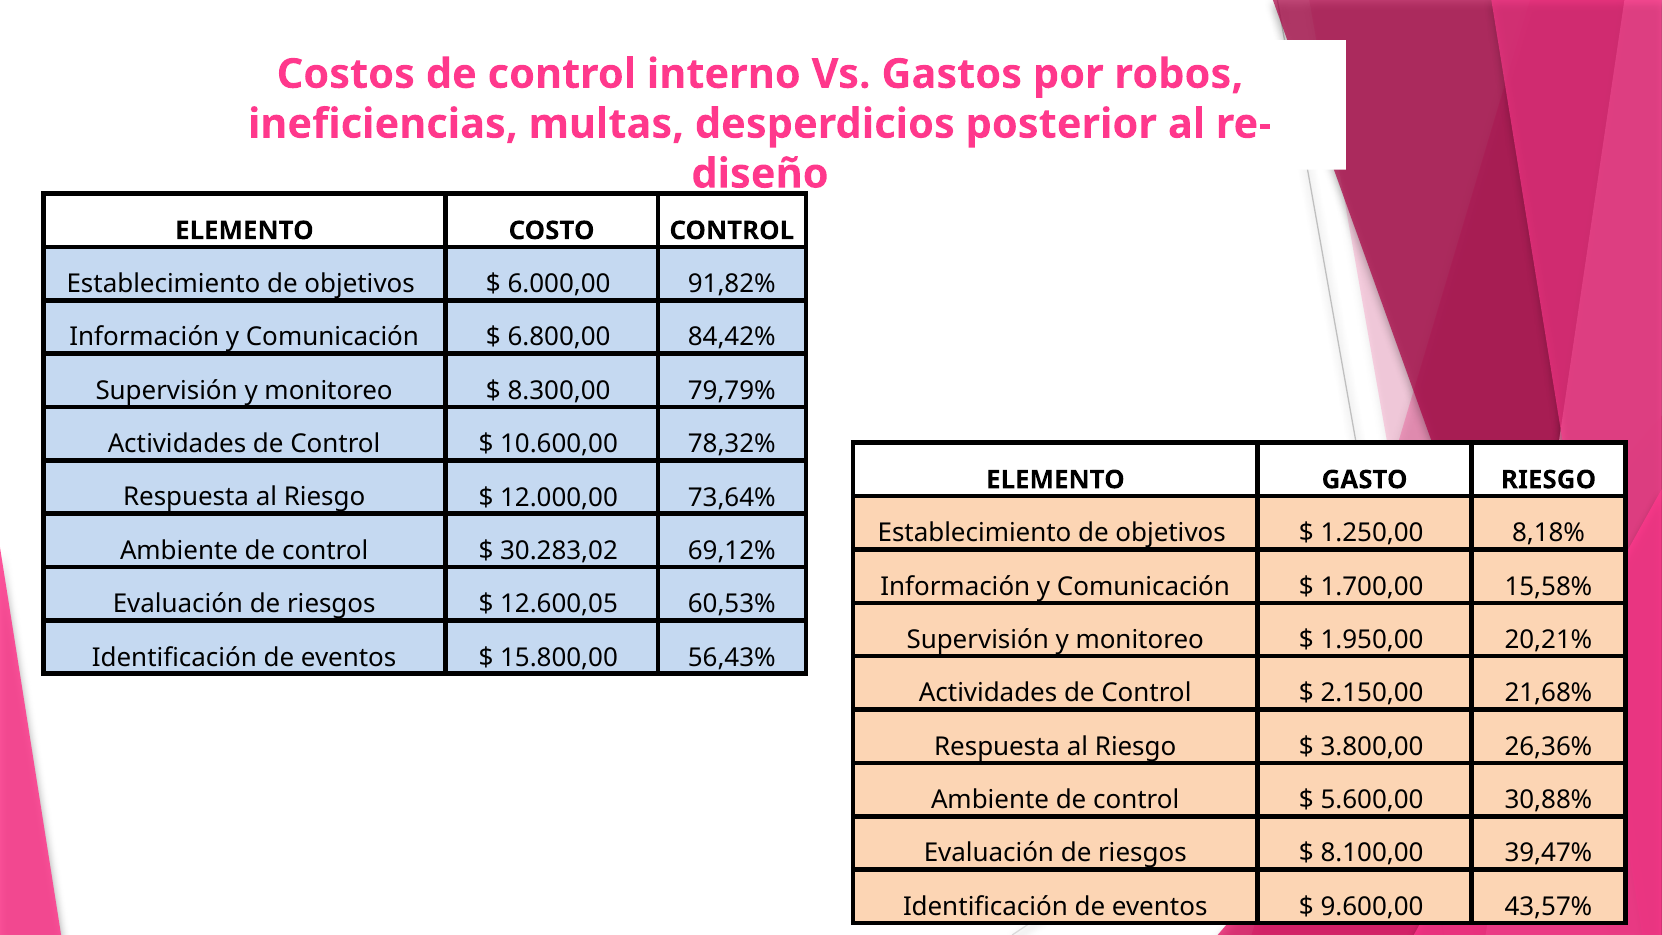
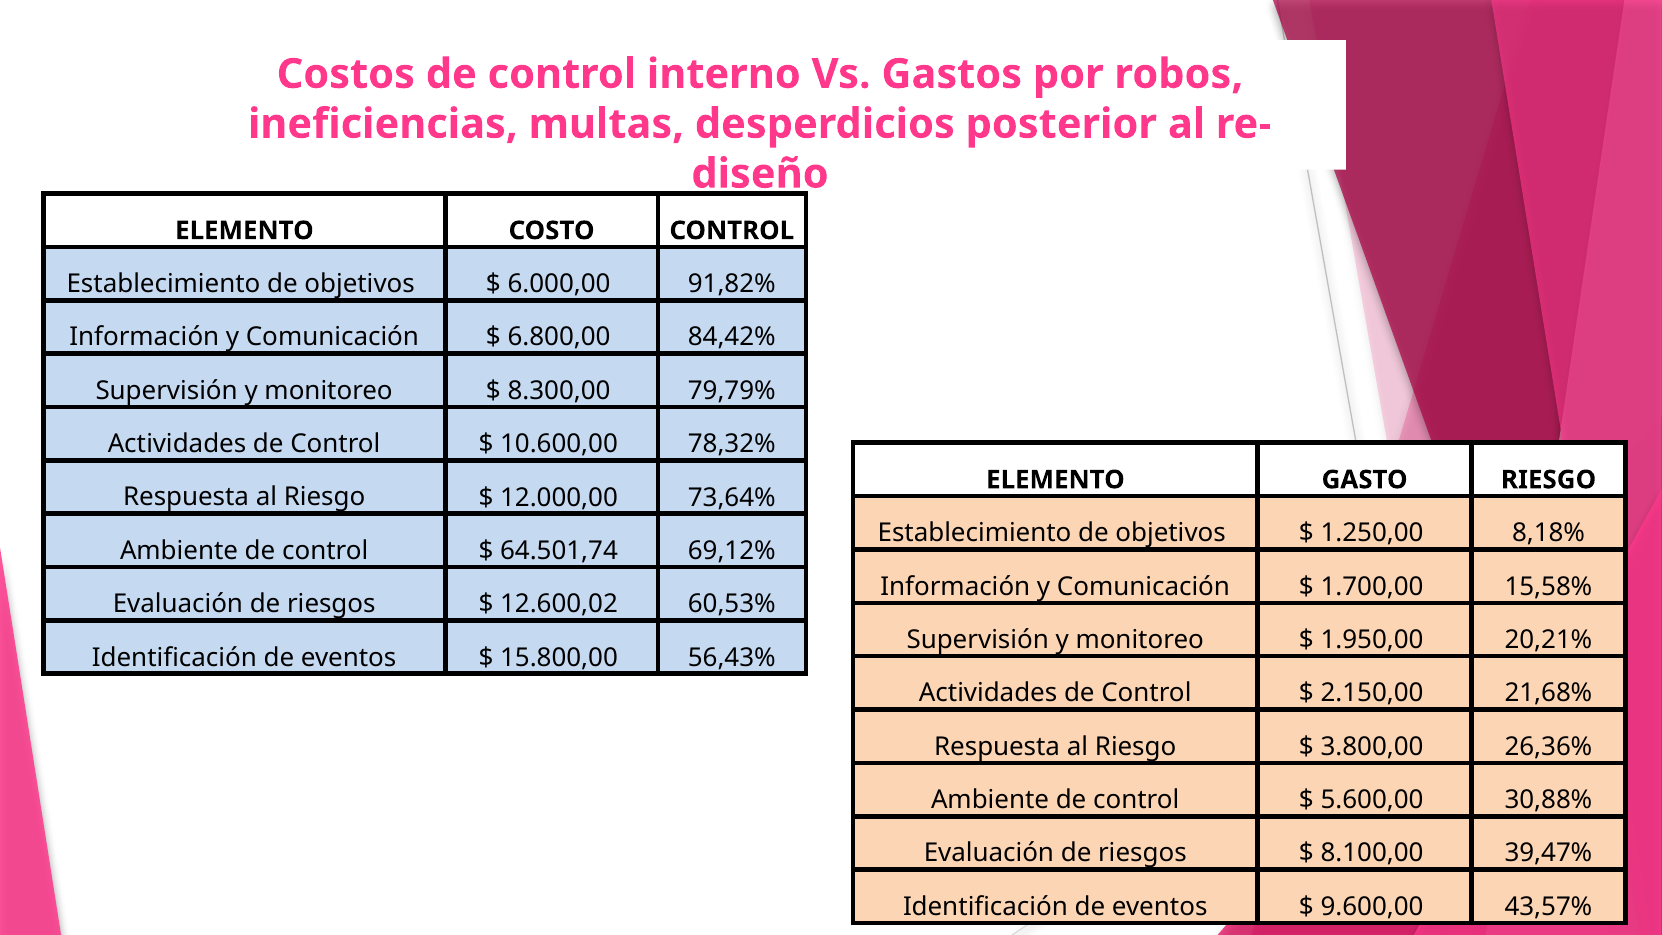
30.283,02: 30.283,02 -> 64.501,74 (559, 551)
12.600,05: 12.600,05 -> 12.600,02 (559, 604)
